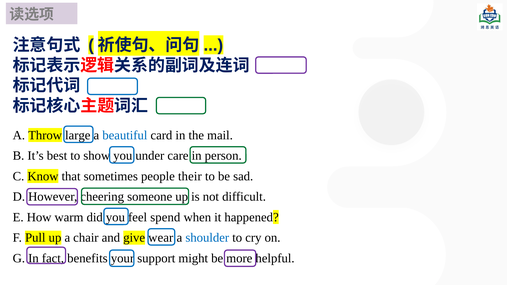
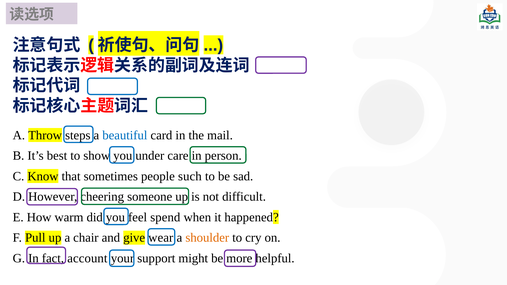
large: large -> steps (78, 135)
their: their -> such (190, 176)
shoulder colour: blue -> orange (207, 238)
benefits: benefits -> account (87, 258)
